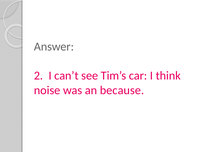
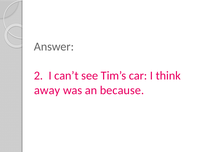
noise: noise -> away (47, 90)
